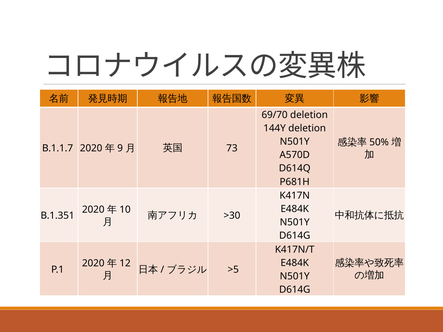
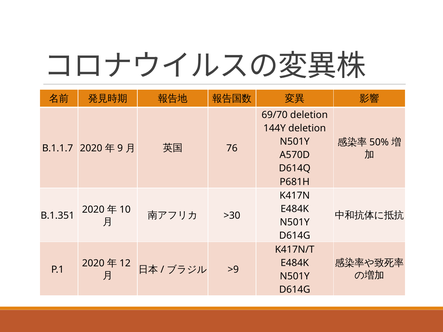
73: 73 -> 76 (232, 149)
>5: >5 -> >9 (233, 270)
